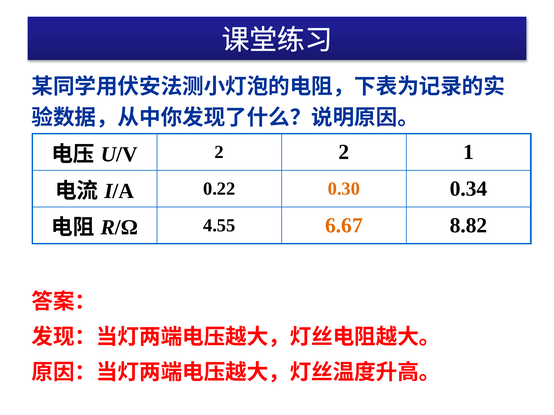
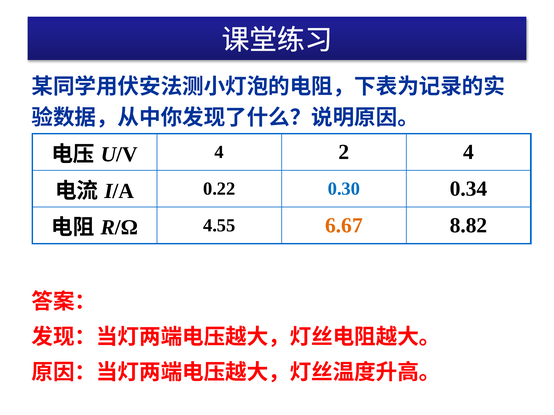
2: 2 -> 4 (219, 152)
2 1: 1 -> 4 (469, 152)
0.30 colour: orange -> blue (344, 189)
